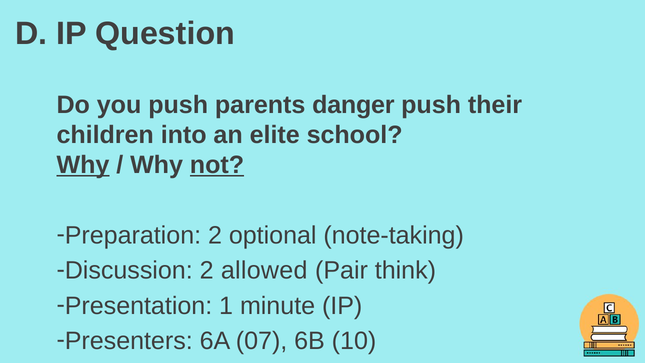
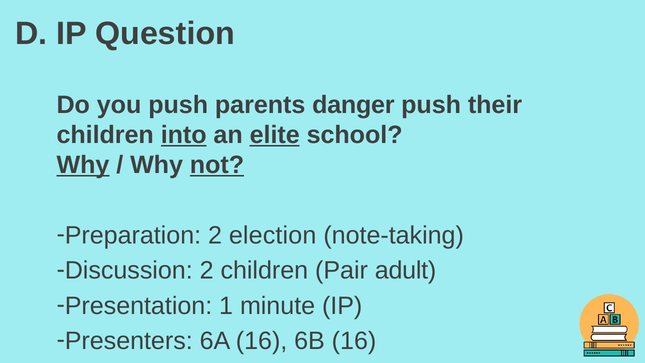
into underline: none -> present (184, 135)
elite underline: none -> present (275, 135)
optional: optional -> election (273, 235)
2 allowed: allowed -> children (264, 271)
think: think -> adult (406, 271)
6A 07: 07 -> 16 (262, 341)
6B 10: 10 -> 16 (354, 341)
